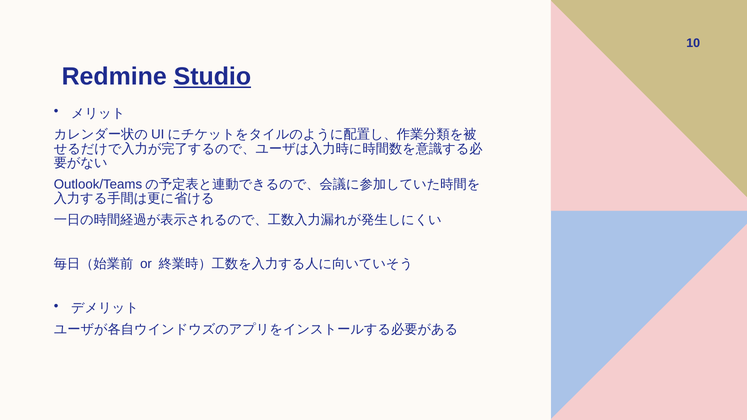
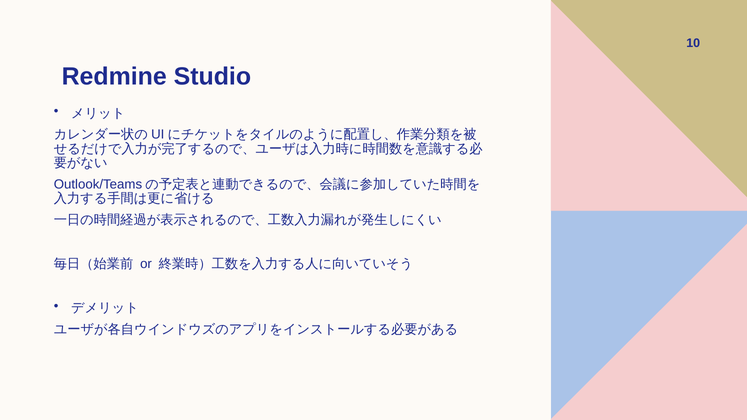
Studio underline: present -> none (212, 76)
